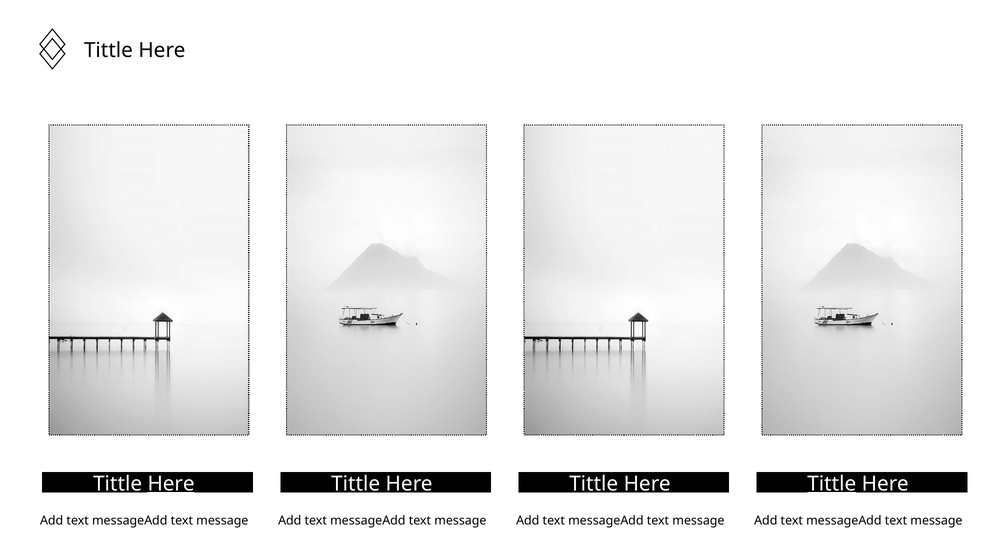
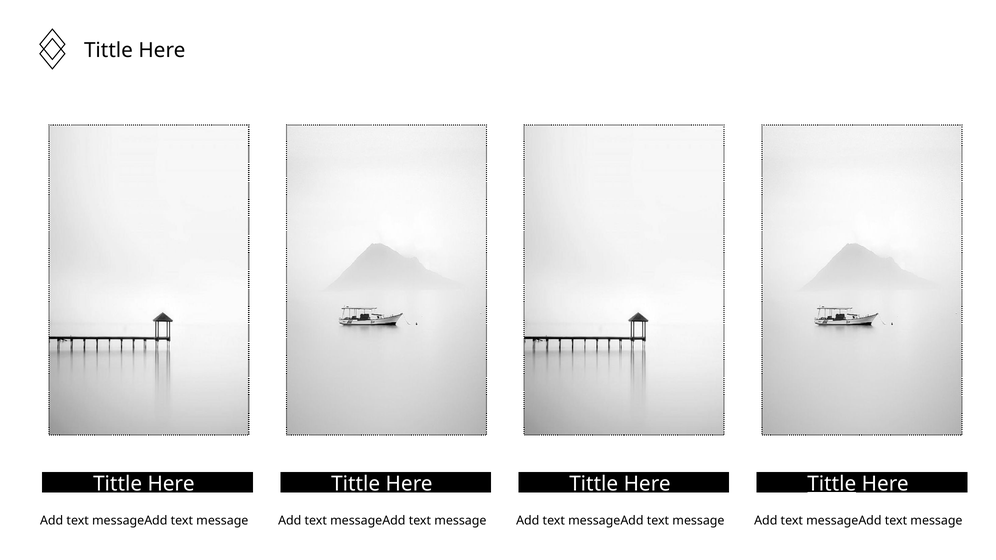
Here underline: present -> none (171, 484)
